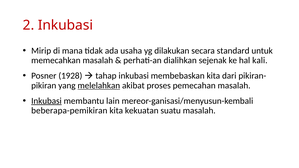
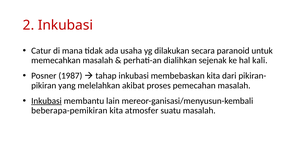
Mirip: Mirip -> Catur (41, 51)
standard: standard -> paranoid (233, 51)
1928: 1928 -> 1987 (70, 76)
melelahkan underline: present -> none (99, 86)
kekuatan: kekuatan -> atmosfer (142, 111)
